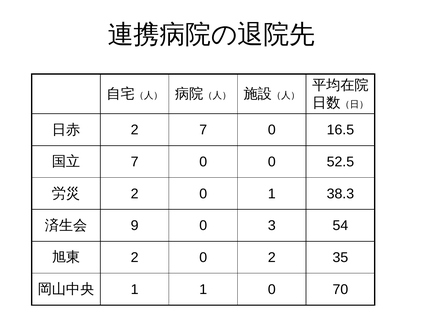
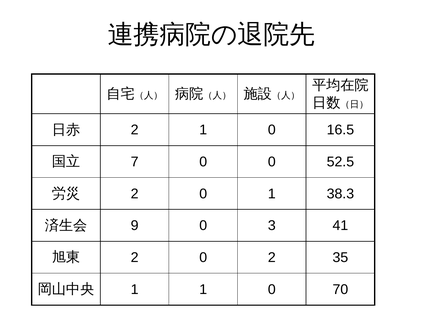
2 7: 7 -> 1 (203, 130)
54: 54 -> 41 (340, 226)
